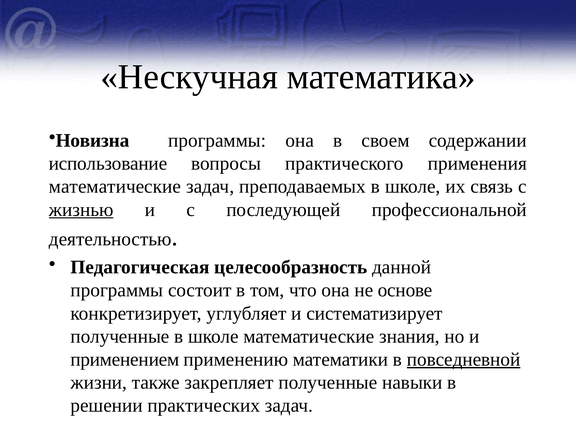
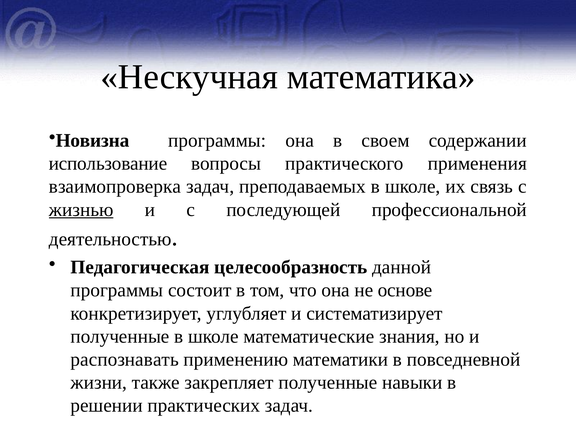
математические: математические -> взаимопроверка (115, 187)
применением: применением -> распознавать (125, 359)
повседневной underline: present -> none (464, 359)
